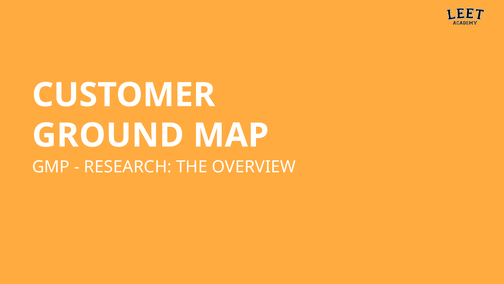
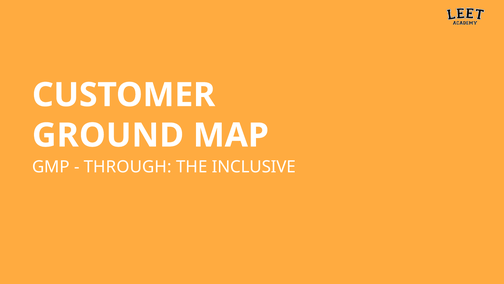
RESEARCH: RESEARCH -> THROUGH (128, 167)
OVERVIEW: OVERVIEW -> INCLUSIVE (254, 167)
